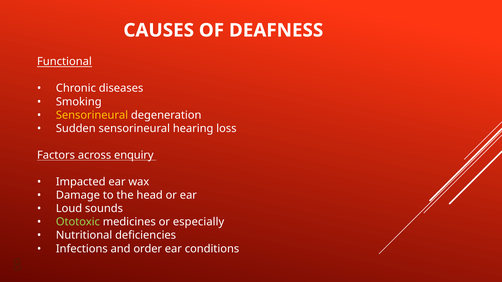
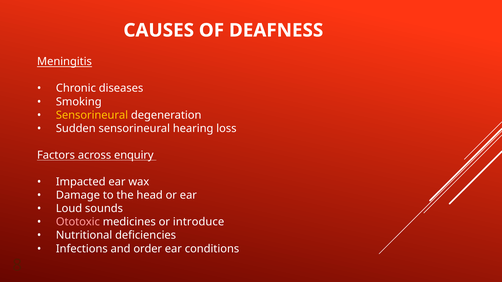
Functional: Functional -> Meningitis (64, 62)
Ototoxic colour: light green -> pink (78, 222)
especially: especially -> introduce (199, 222)
